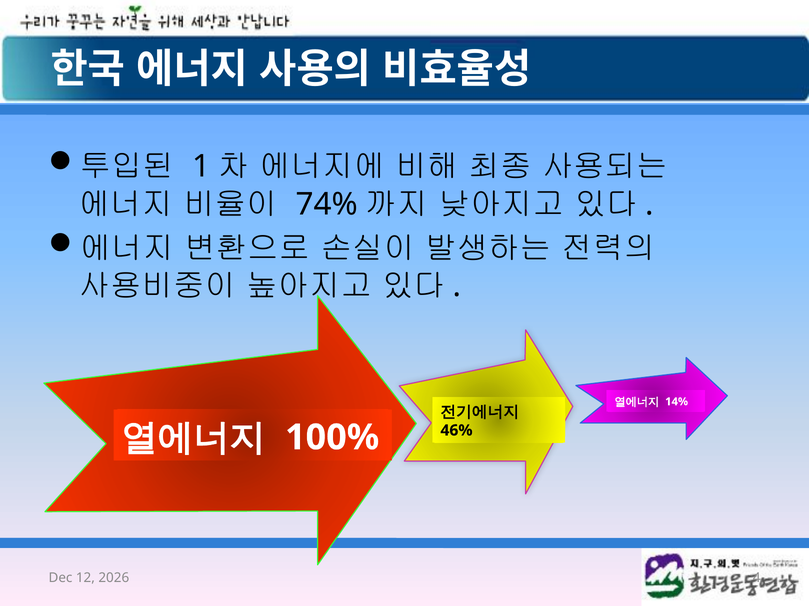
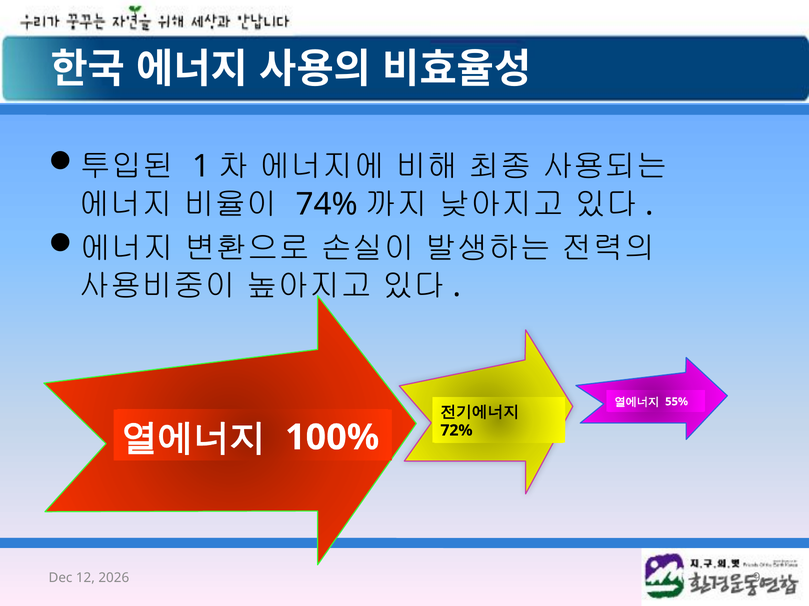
14%: 14% -> 55% (677, 402)
46%: 46% -> 72% (456, 431)
4: 4 -> 9 (757, 578)
